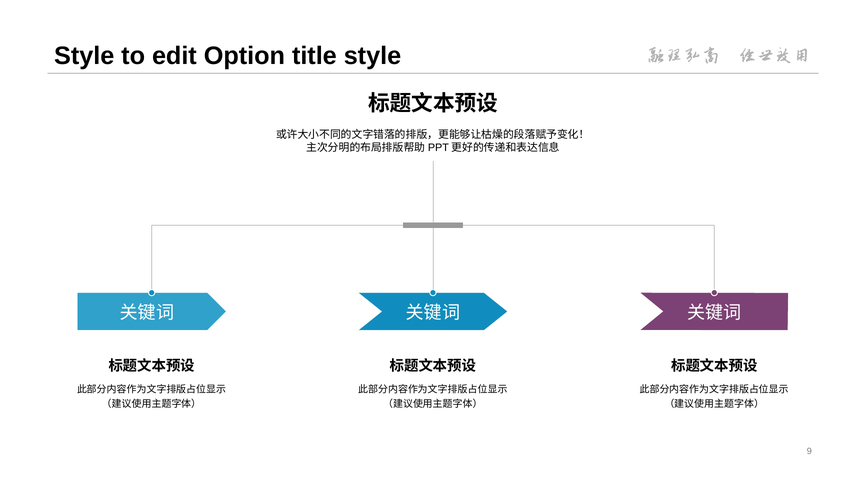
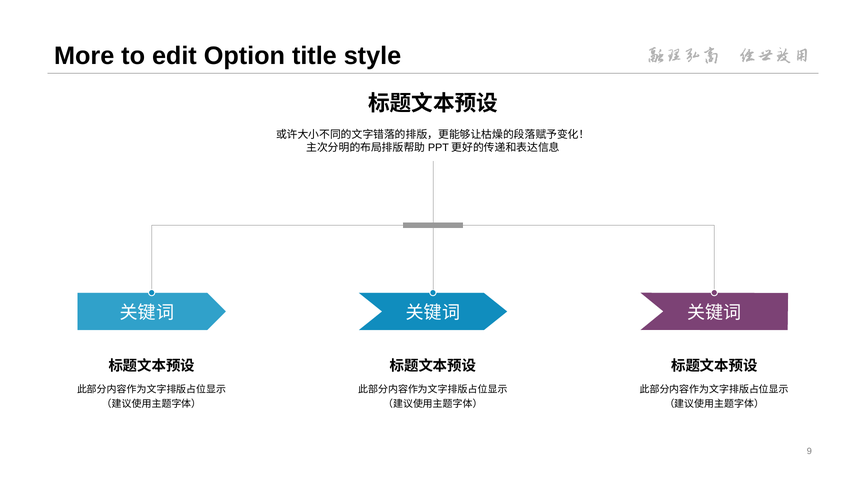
Style: Style -> More (84, 56)
